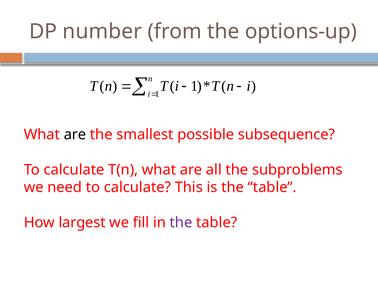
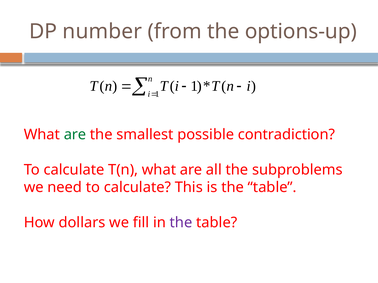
are colour: black -> green (75, 135)
subsequence: subsequence -> contradiction (286, 135)
largest: largest -> dollars (82, 223)
